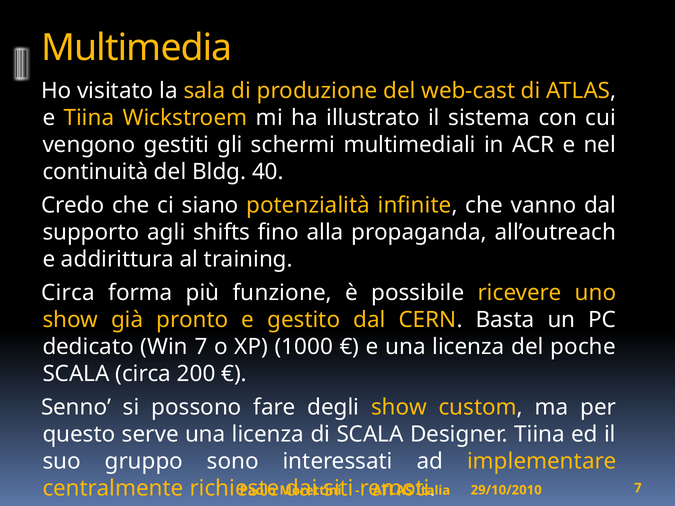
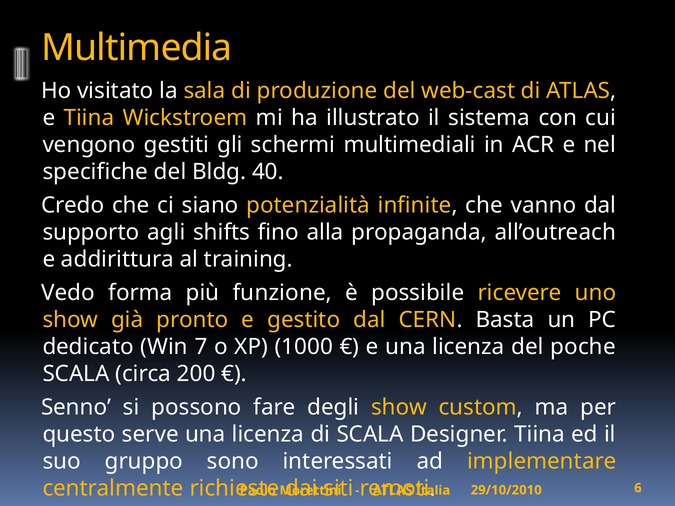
continuità: continuità -> specifiche (95, 172)
Circa: Circa -> Vedo (68, 293)
7: 7 -> 6 (638, 488)
